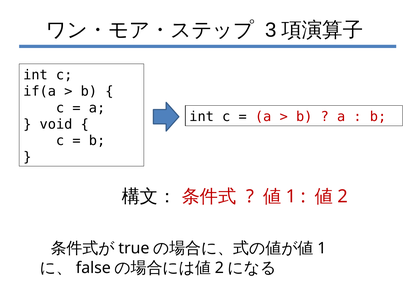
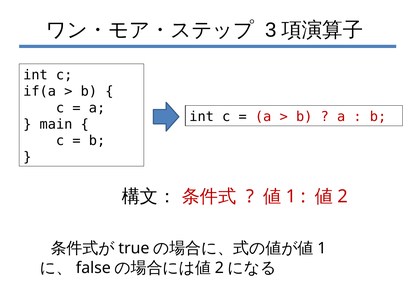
void: void -> main (56, 124)
